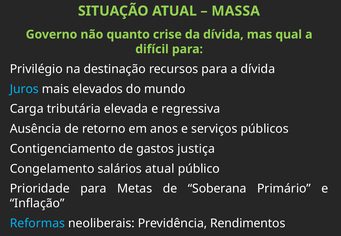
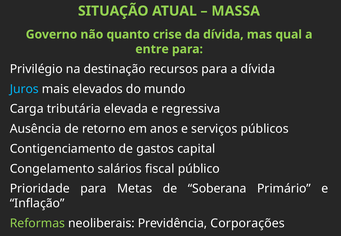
difícil: difícil -> entre (152, 49)
justiça: justiça -> capital (196, 149)
salários atual: atual -> fiscal (160, 169)
Reformas colour: light blue -> light green (37, 223)
Rendimentos: Rendimentos -> Corporações (248, 223)
